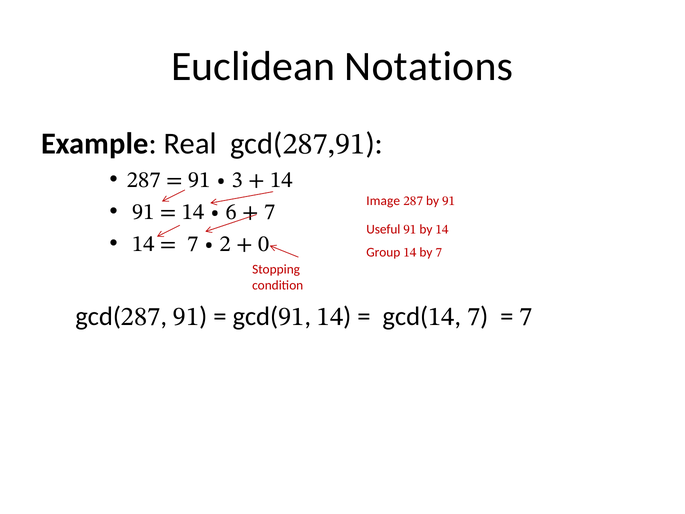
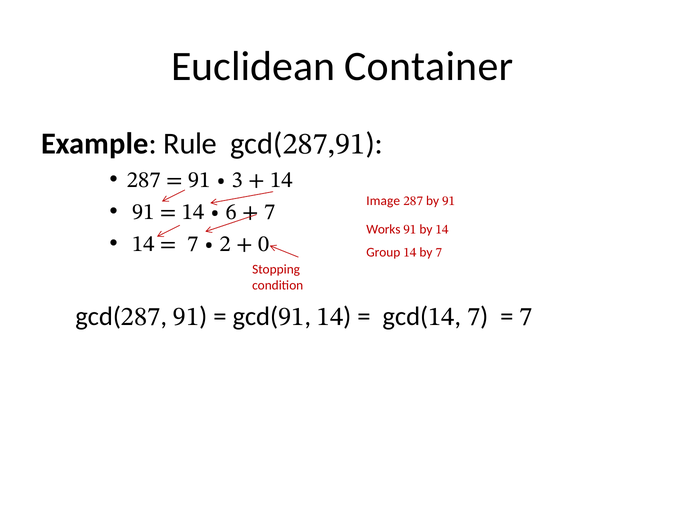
Notations: Notations -> Container (429, 66)
Real: Real -> Rule (190, 144)
Useful: Useful -> Works (383, 229)
